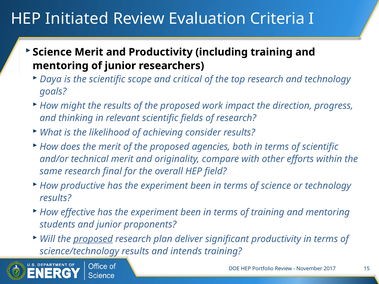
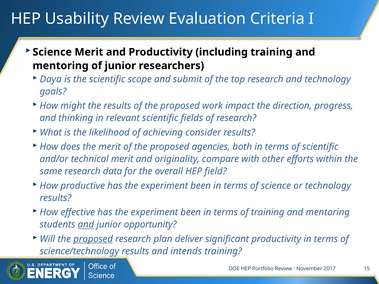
Initiated: Initiated -> Usability (77, 19)
critical: critical -> submit (187, 79)
final: final -> data (112, 171)
and underline: none -> present (86, 225)
proponents: proponents -> opportunity (150, 225)
